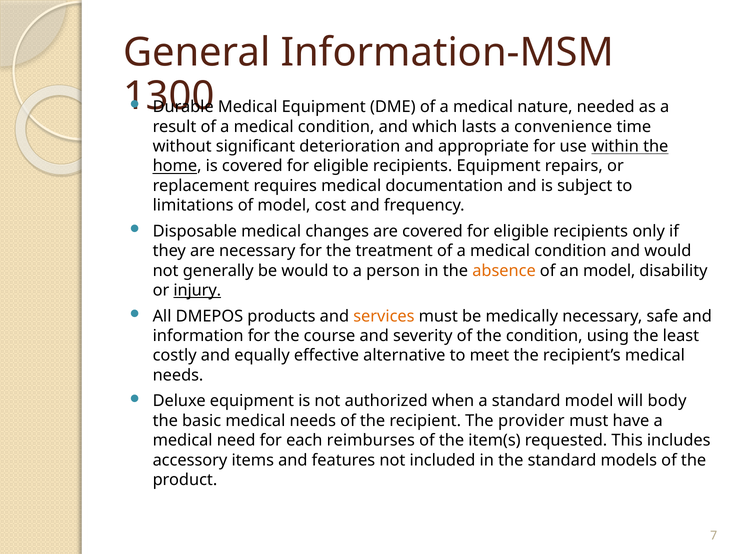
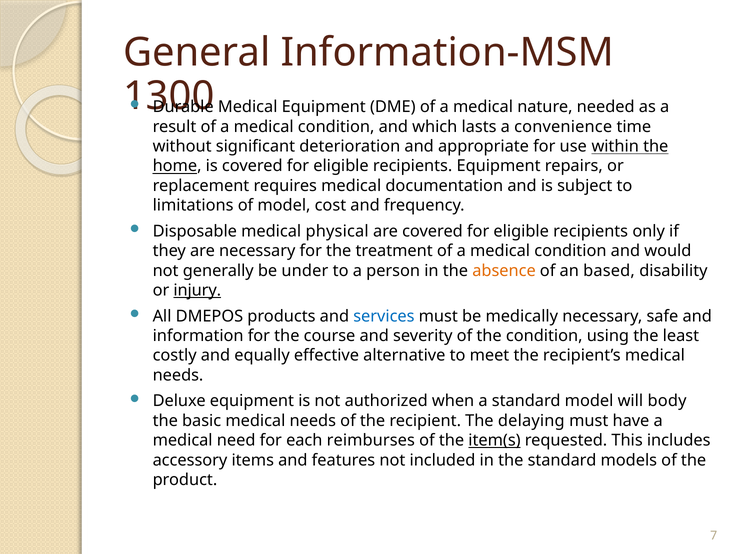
changes: changes -> physical (337, 231)
be would: would -> under (305, 270)
an model: model -> based (609, 270)
services colour: orange -> blue (384, 316)
provider: provider -> delaying (531, 420)
item(s underline: none -> present (494, 440)
